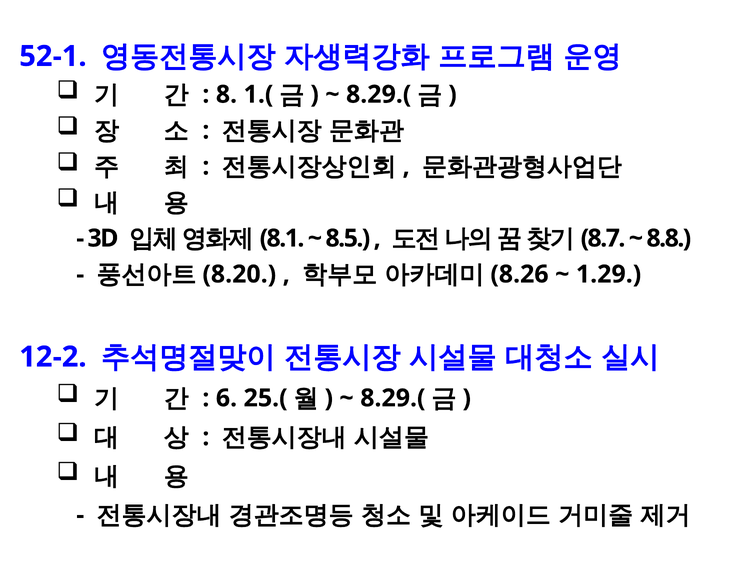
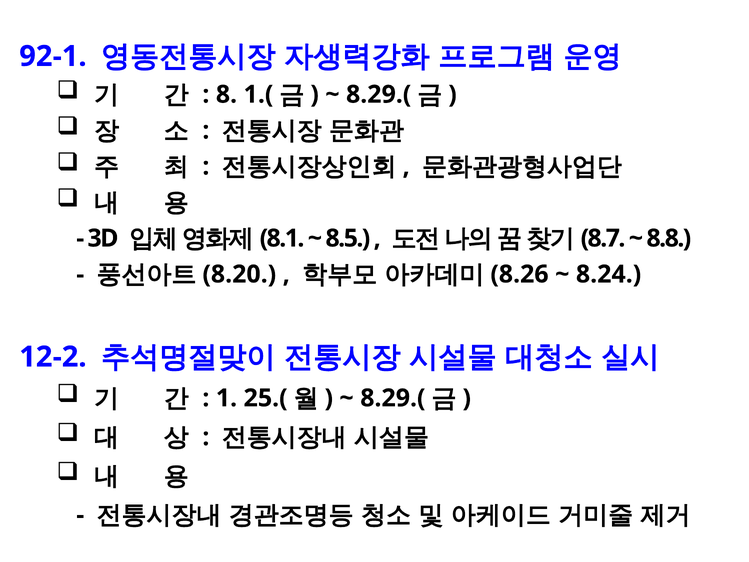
52-1: 52-1 -> 92-1 (53, 56)
1.29: 1.29 -> 8.24 (609, 274)
6: 6 -> 1 (226, 398)
